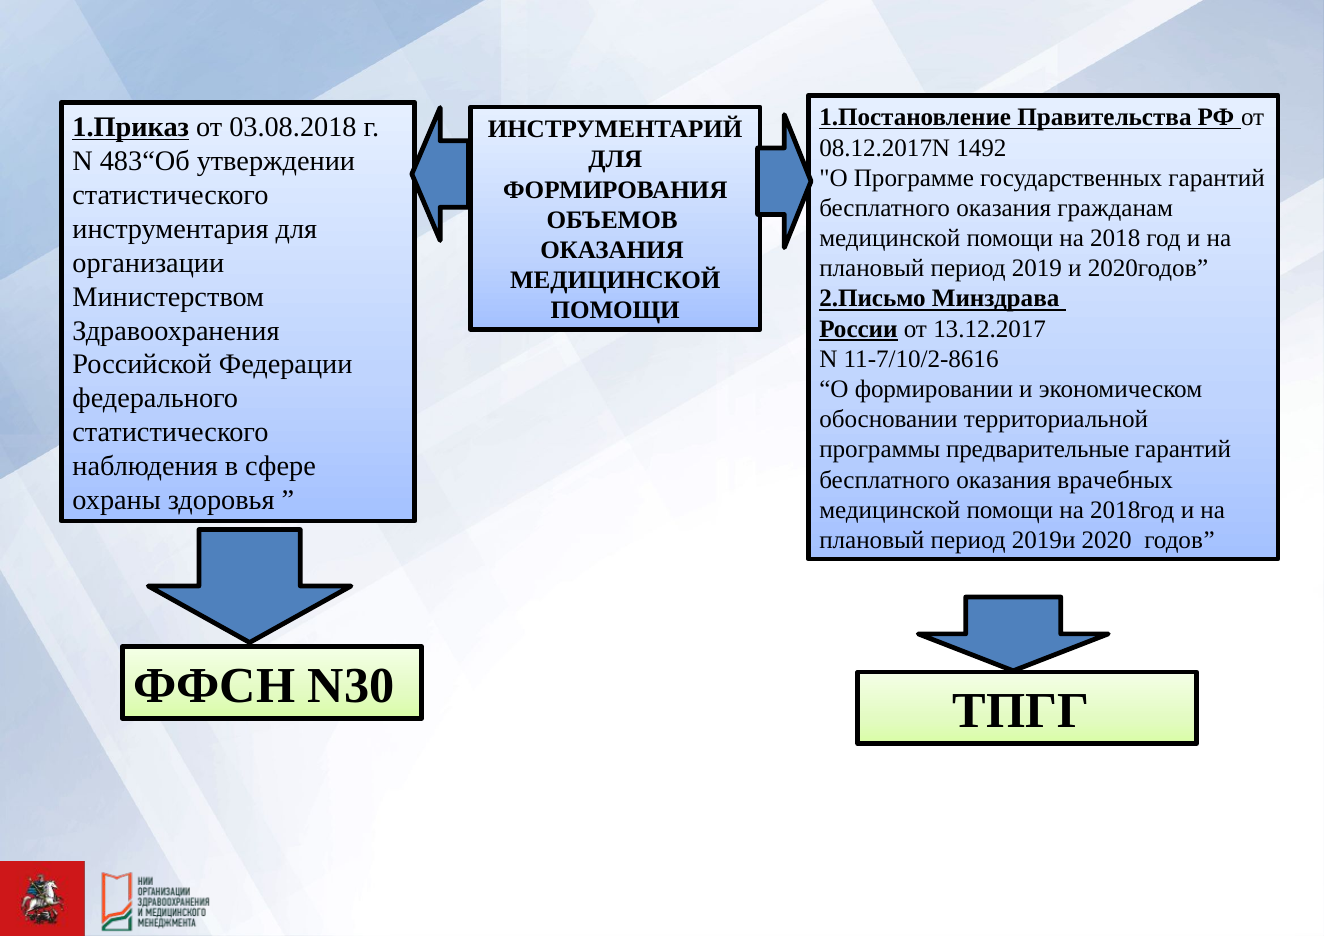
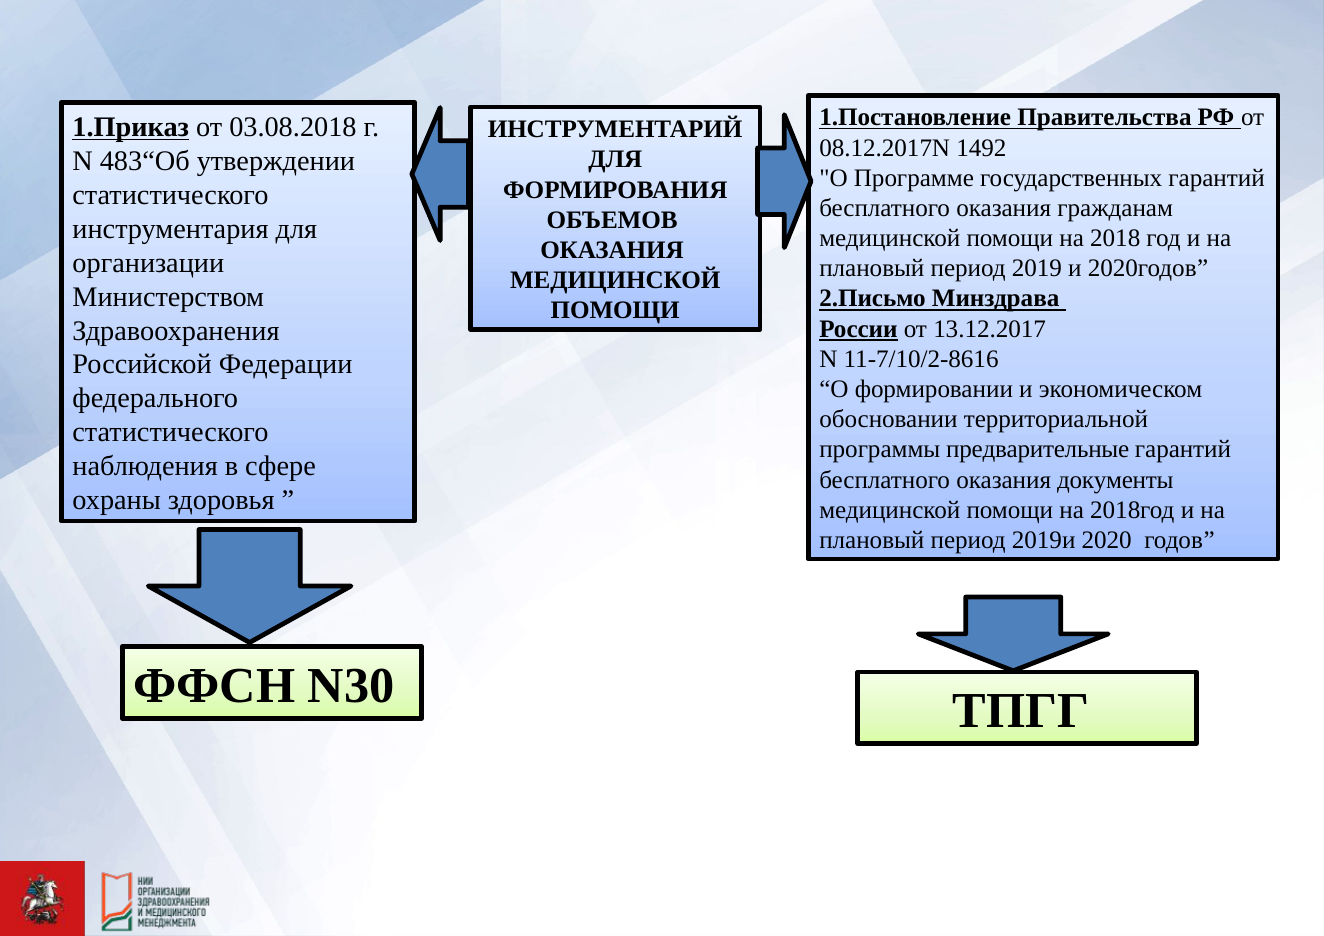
врачебных: врачебных -> документы (1115, 480)
